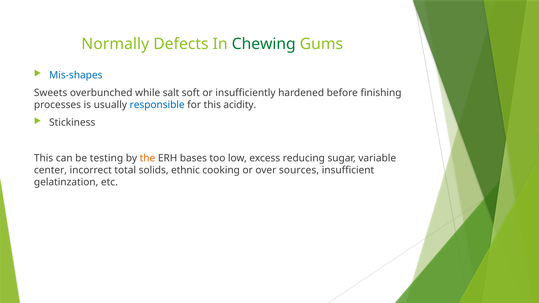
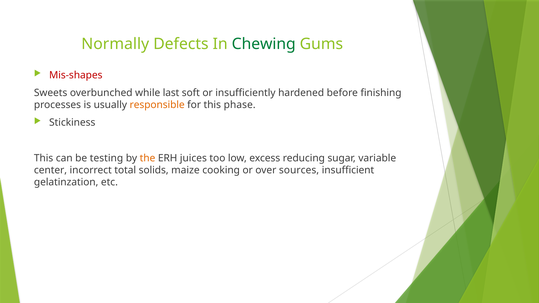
Mis-shapes colour: blue -> red (76, 75)
salt: salt -> last (171, 93)
responsible colour: blue -> orange (157, 105)
acidity: acidity -> phase (240, 105)
bases: bases -> juices (193, 158)
ethnic: ethnic -> maize (185, 170)
